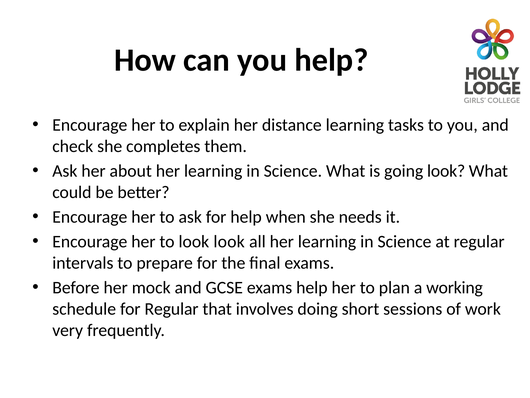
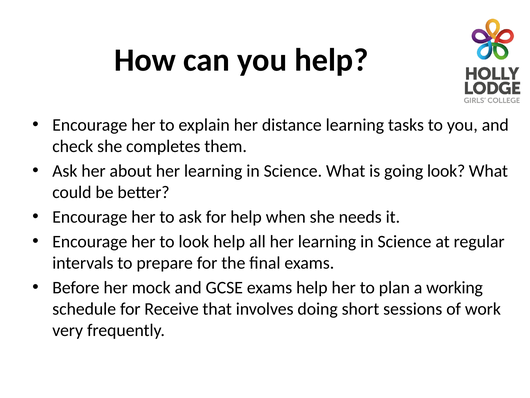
look look: look -> help (229, 241)
for Regular: Regular -> Receive (172, 309)
